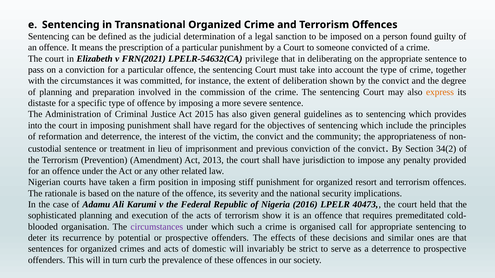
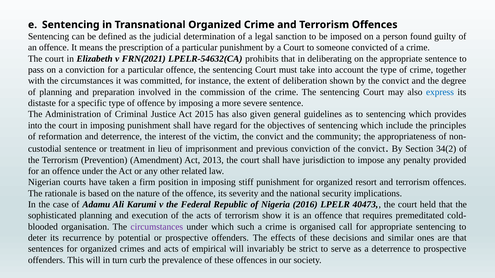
privilege: privilege -> prohibits (262, 59)
express colour: orange -> blue (440, 92)
domestic: domestic -> empirical (209, 249)
